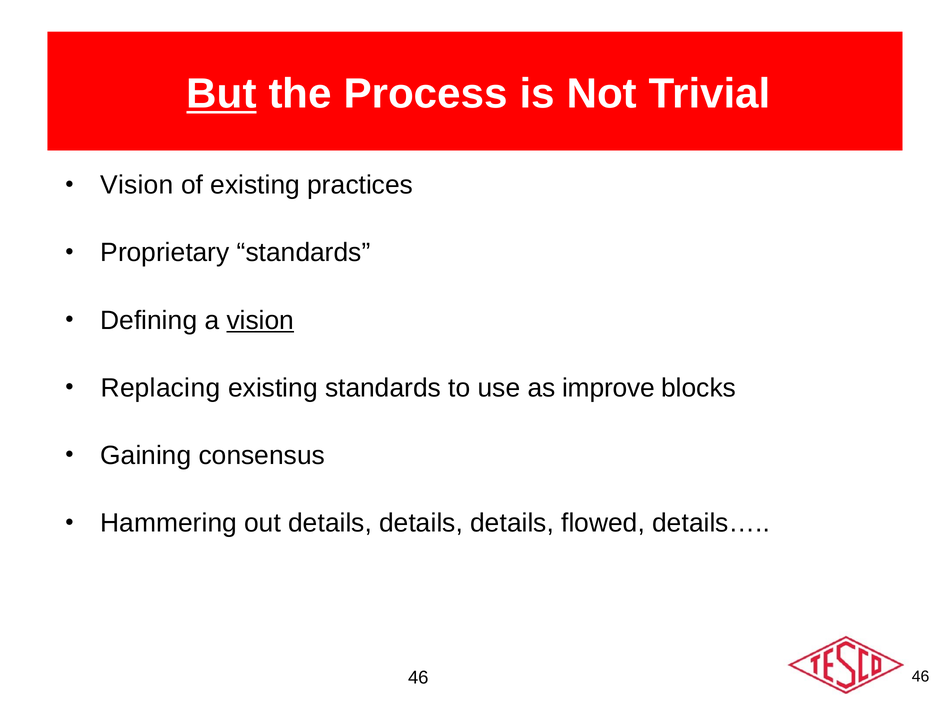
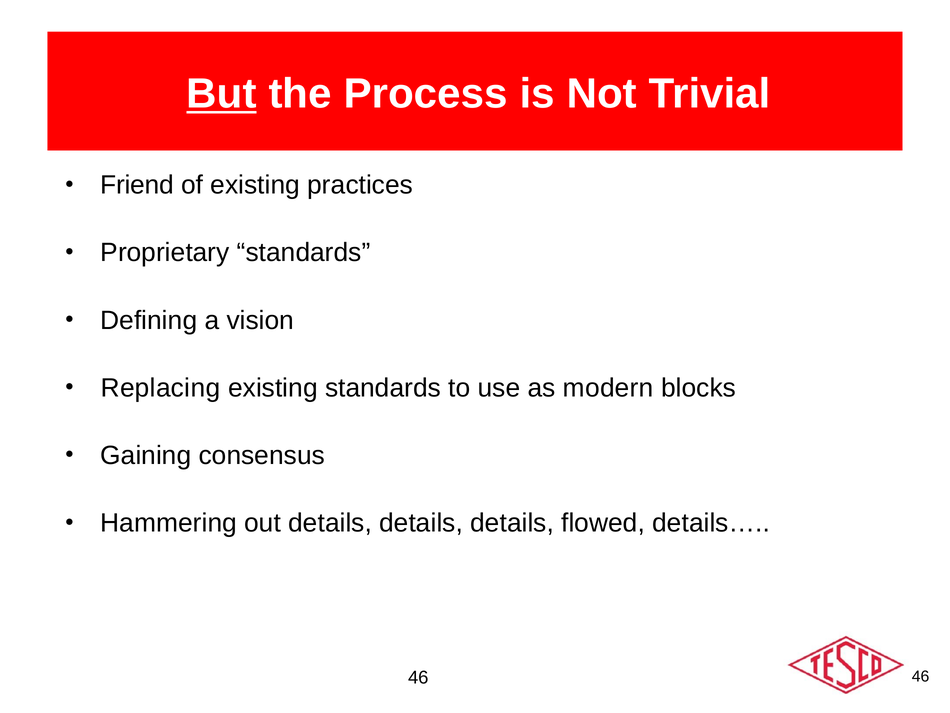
Vision: Vision -> Friend (137, 185)
vision underline: present -> none (260, 320)
improve: improve -> modern (608, 388)
